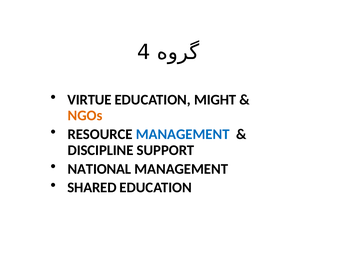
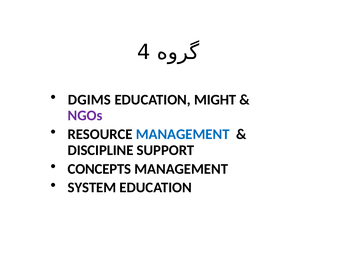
VIRTUE: VIRTUE -> DGIMS (89, 99)
NGOs colour: orange -> purple (85, 115)
NATIONAL: NATIONAL -> CONCEPTS (99, 169)
SHARED: SHARED -> SYSTEM (92, 187)
